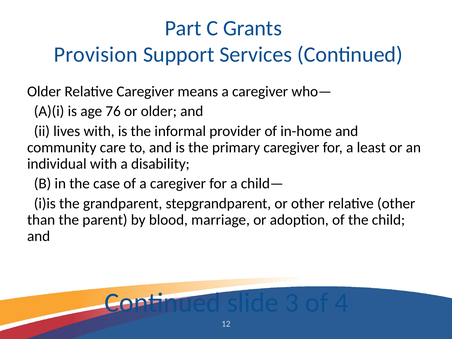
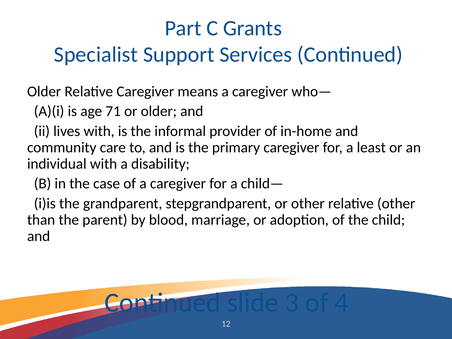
Provision: Provision -> Specialist (96, 55)
76: 76 -> 71 (113, 111)
